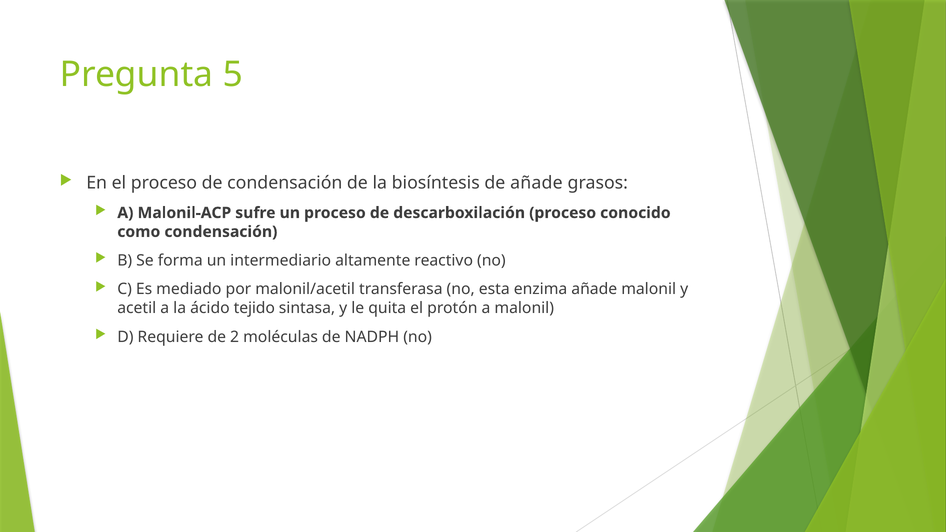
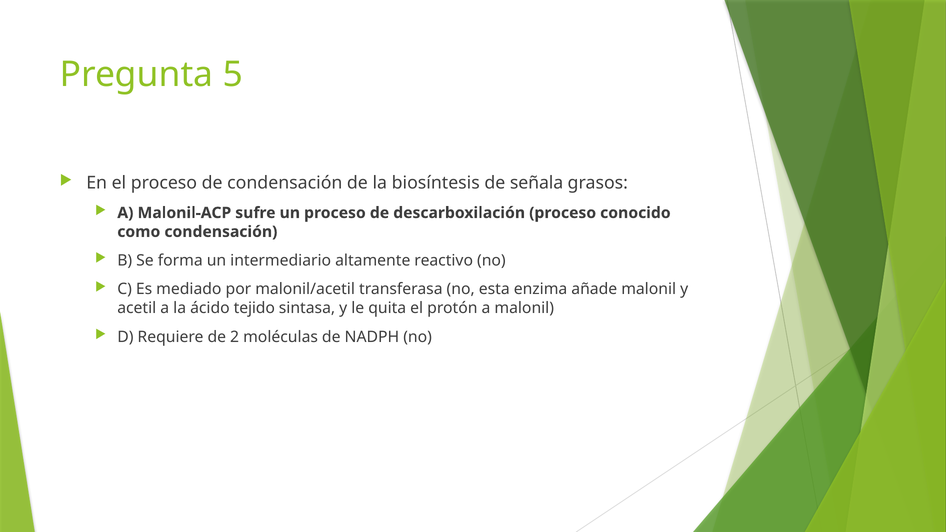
de añade: añade -> señala (537, 183)
